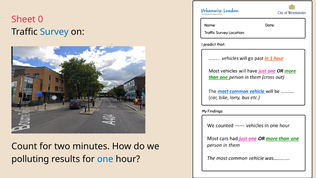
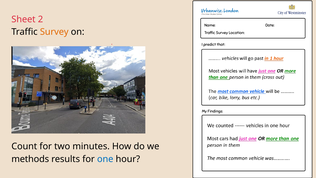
0: 0 -> 2 (40, 19)
Survey colour: blue -> orange (54, 32)
polluting: polluting -> methods (30, 159)
